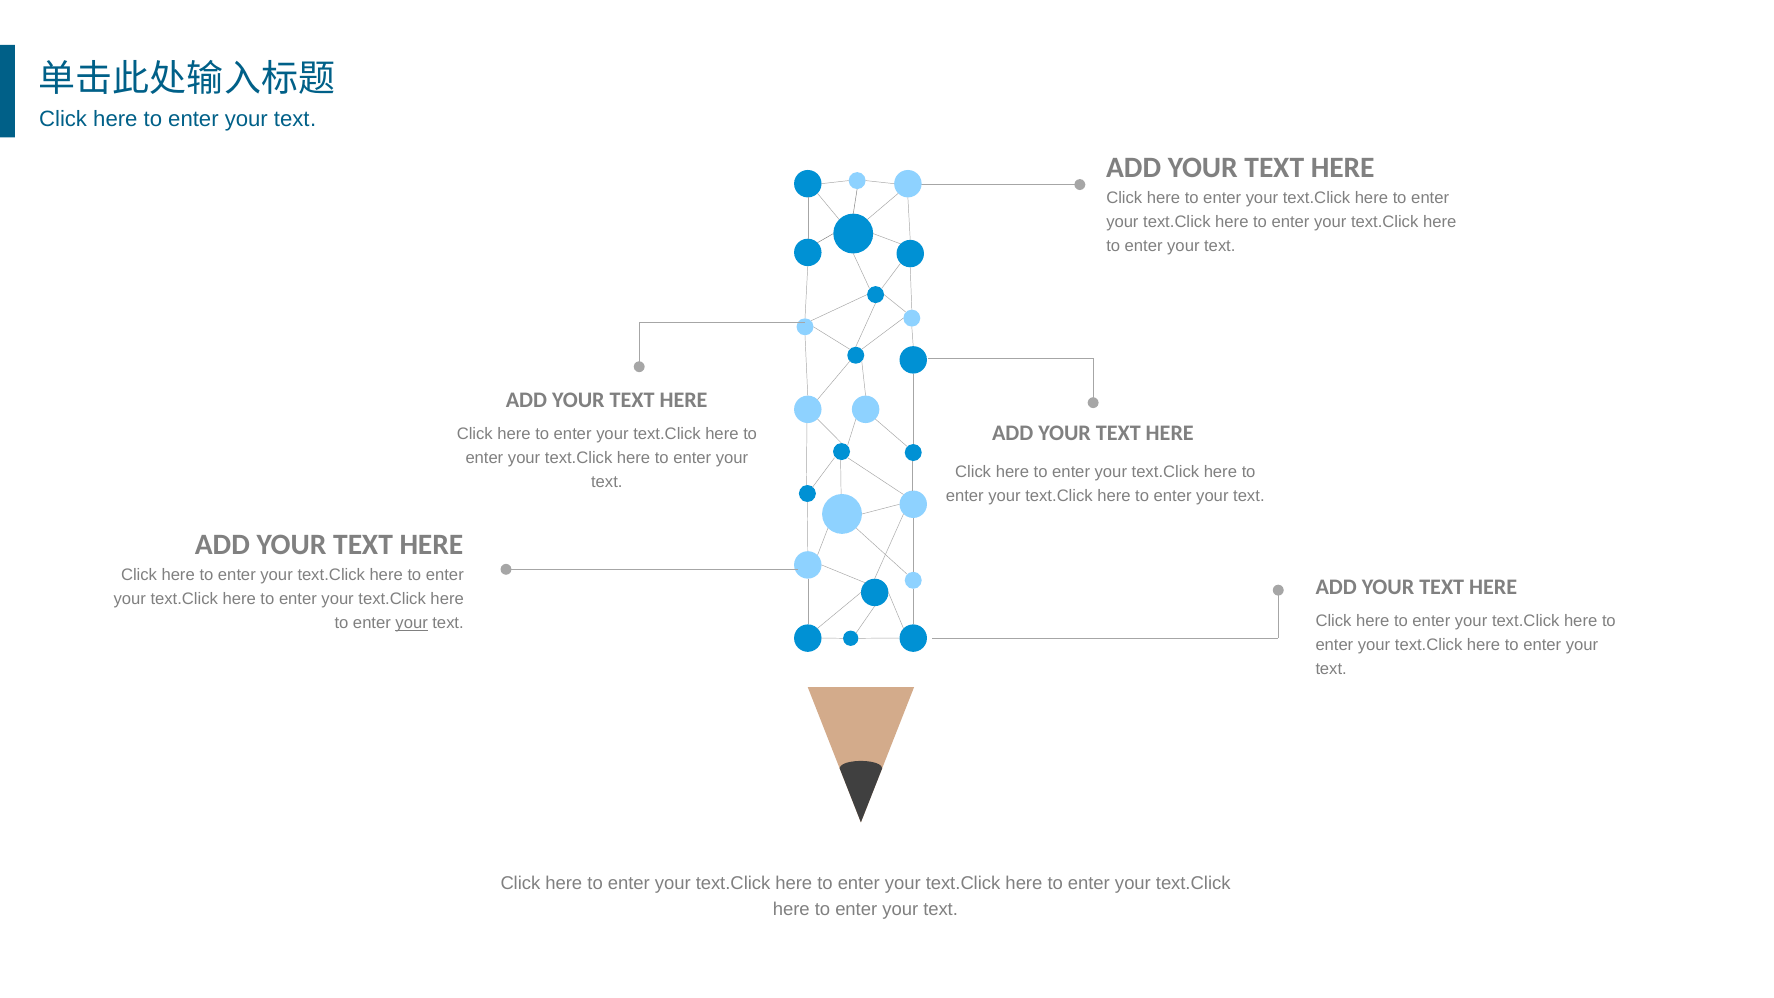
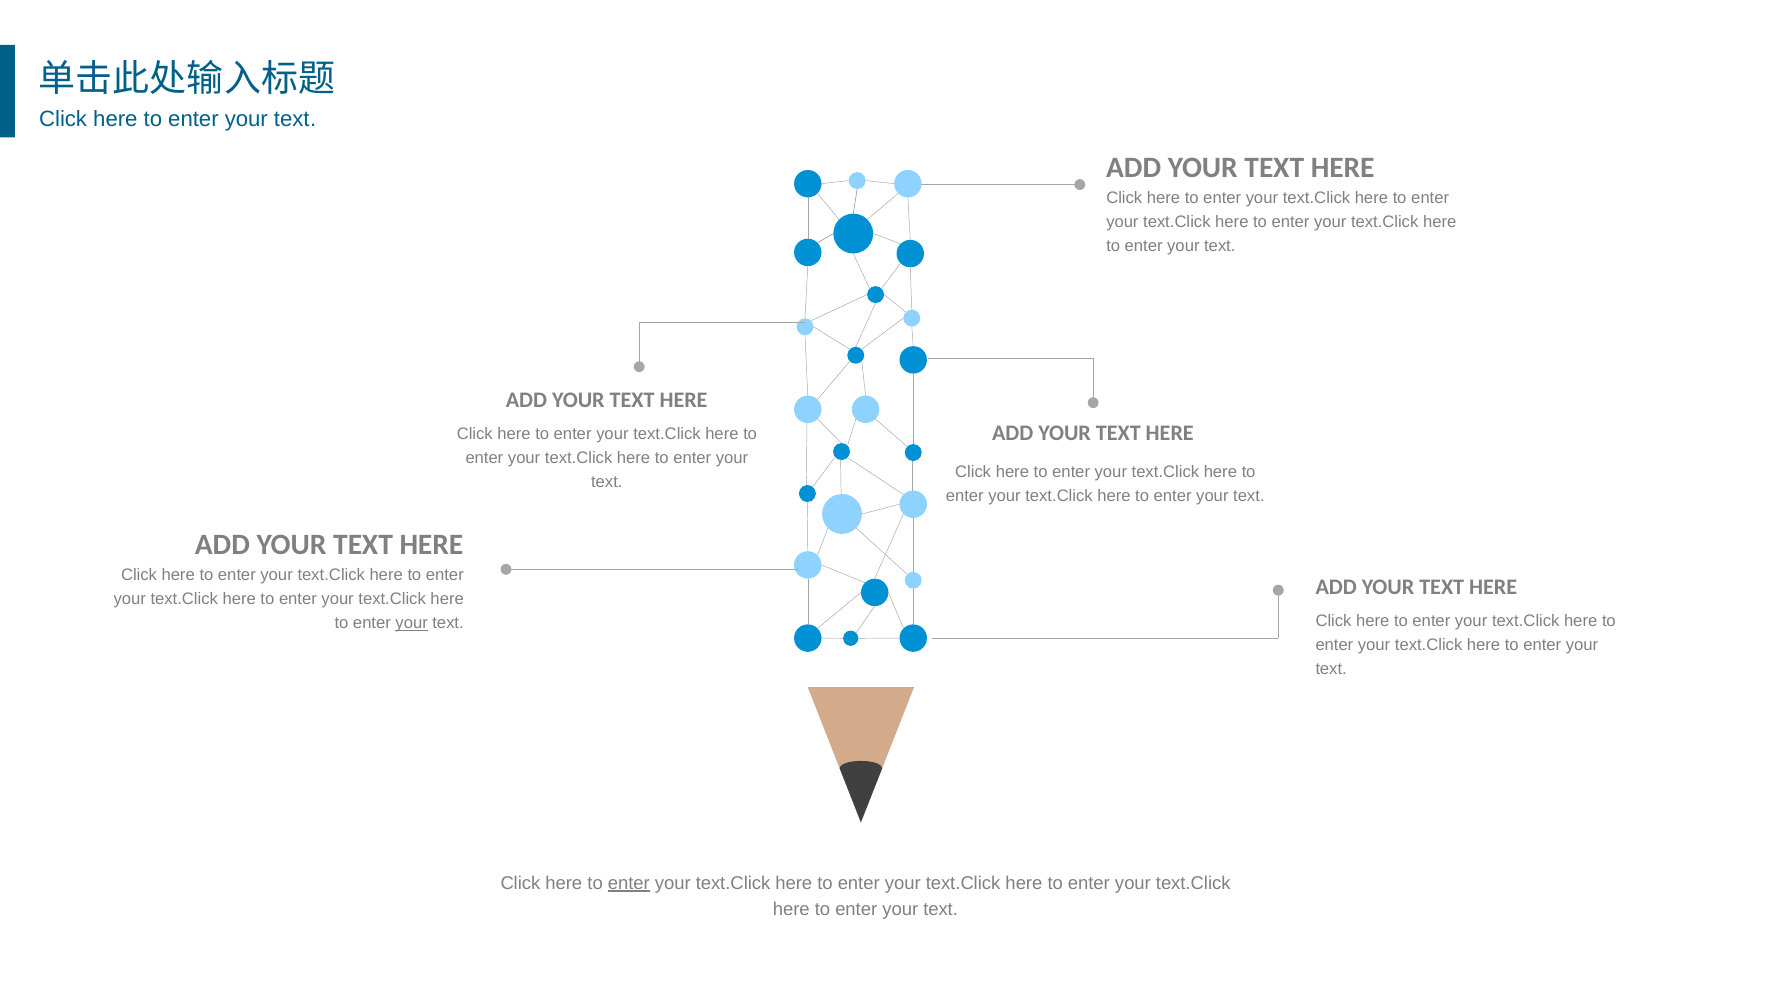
enter underline: none -> present (629, 883)
